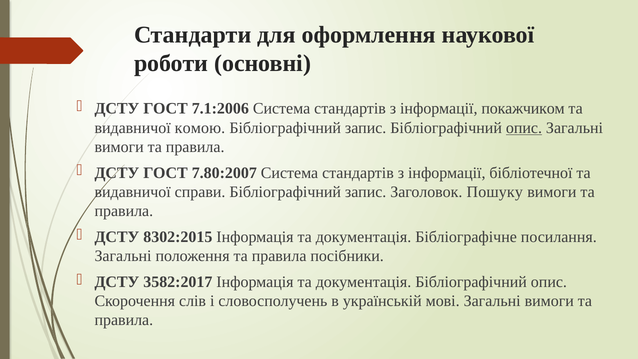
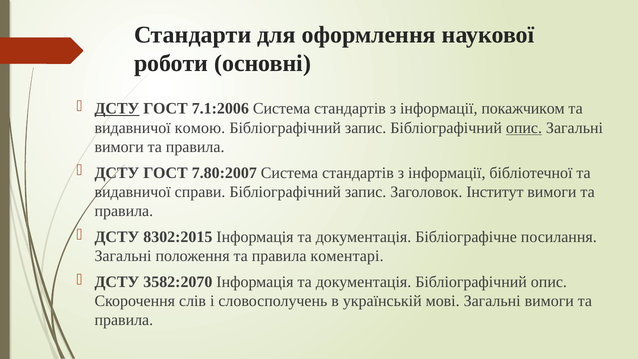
ДСТУ underline: none -> present (117, 109)
Пошуку: Пошуку -> Інститут (495, 192)
посібники: посібники -> коментарі (347, 256)
3582:2017: 3582:2017 -> 3582:2070 (178, 282)
